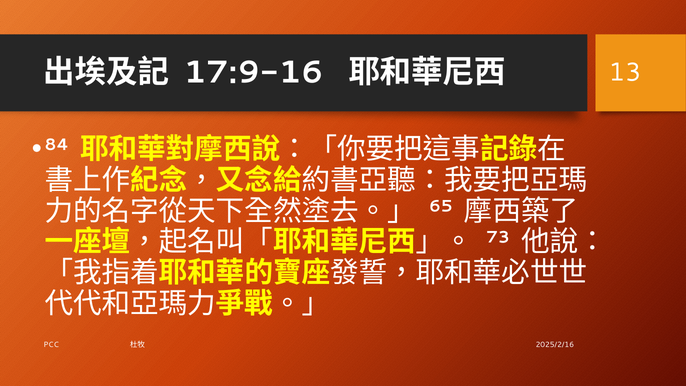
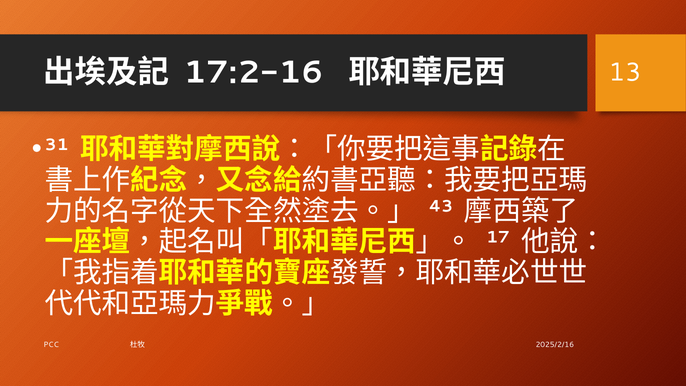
17:9-16: 17:9-16 -> 17:2-16 (254, 73)
84: 84 -> 31 (57, 145)
65: 65 -> 43 (441, 206)
73: 73 -> 17 (498, 237)
